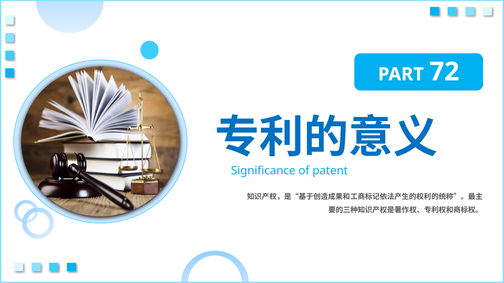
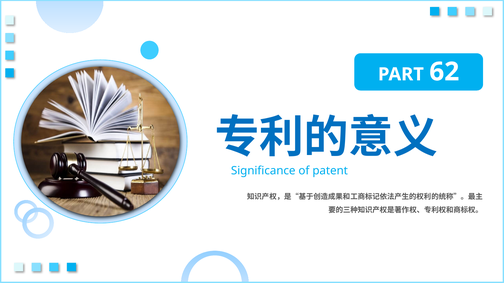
72: 72 -> 62 (444, 72)
